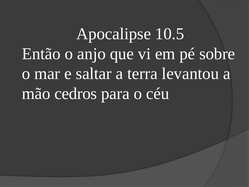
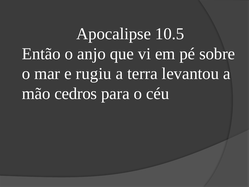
saltar: saltar -> rugiu (94, 74)
